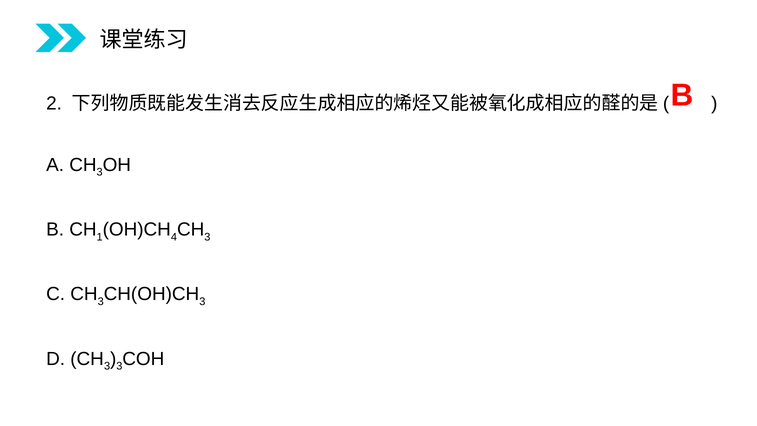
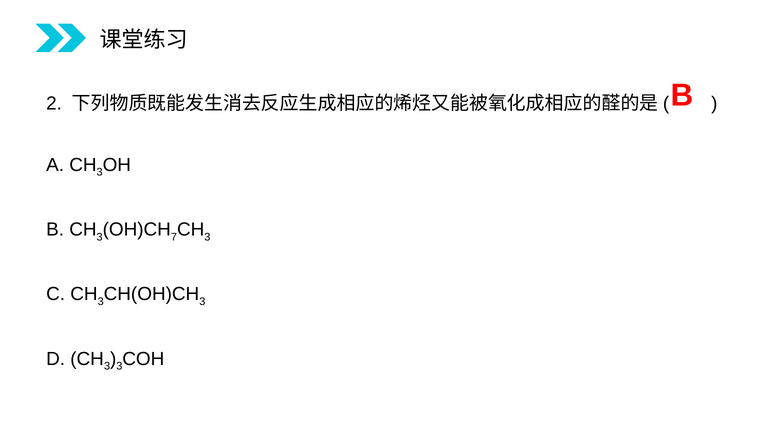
1: 1 -> 3 (100, 237)
4: 4 -> 7 (174, 237)
